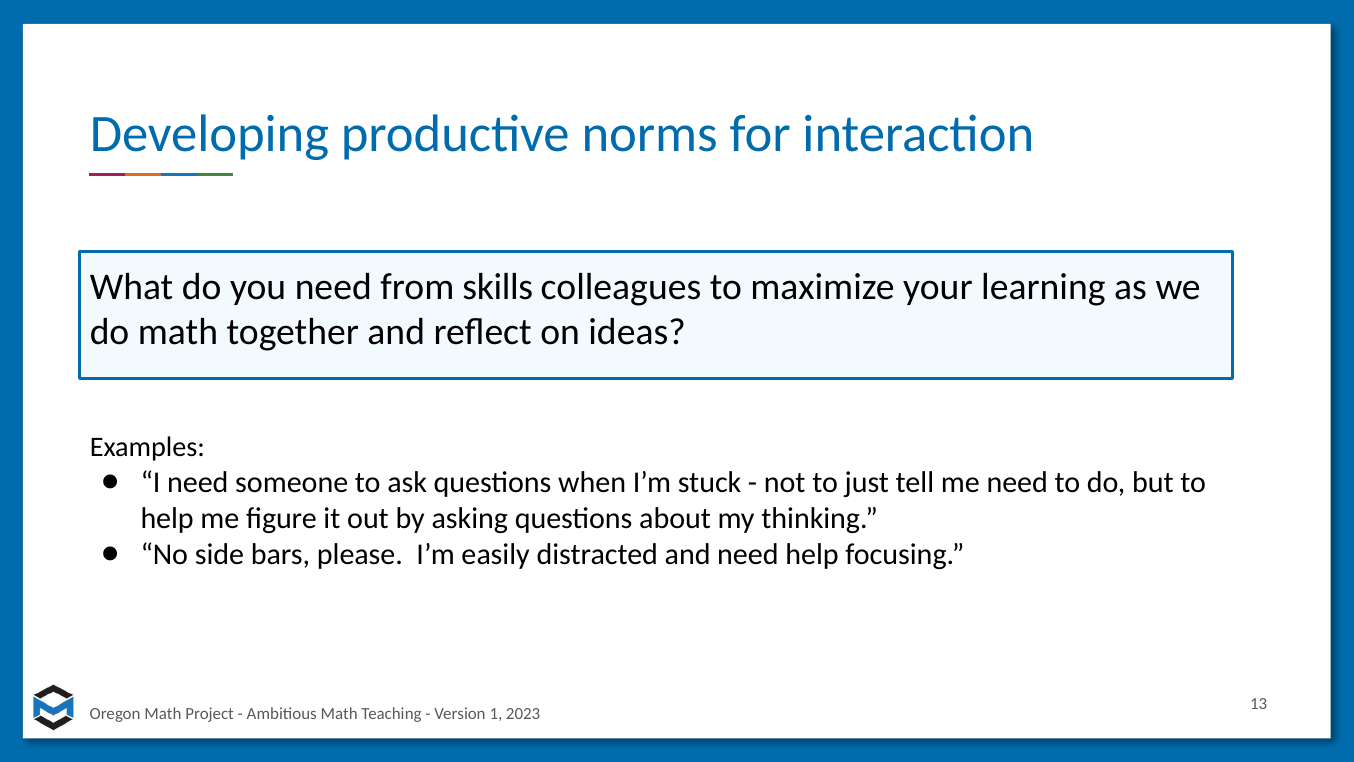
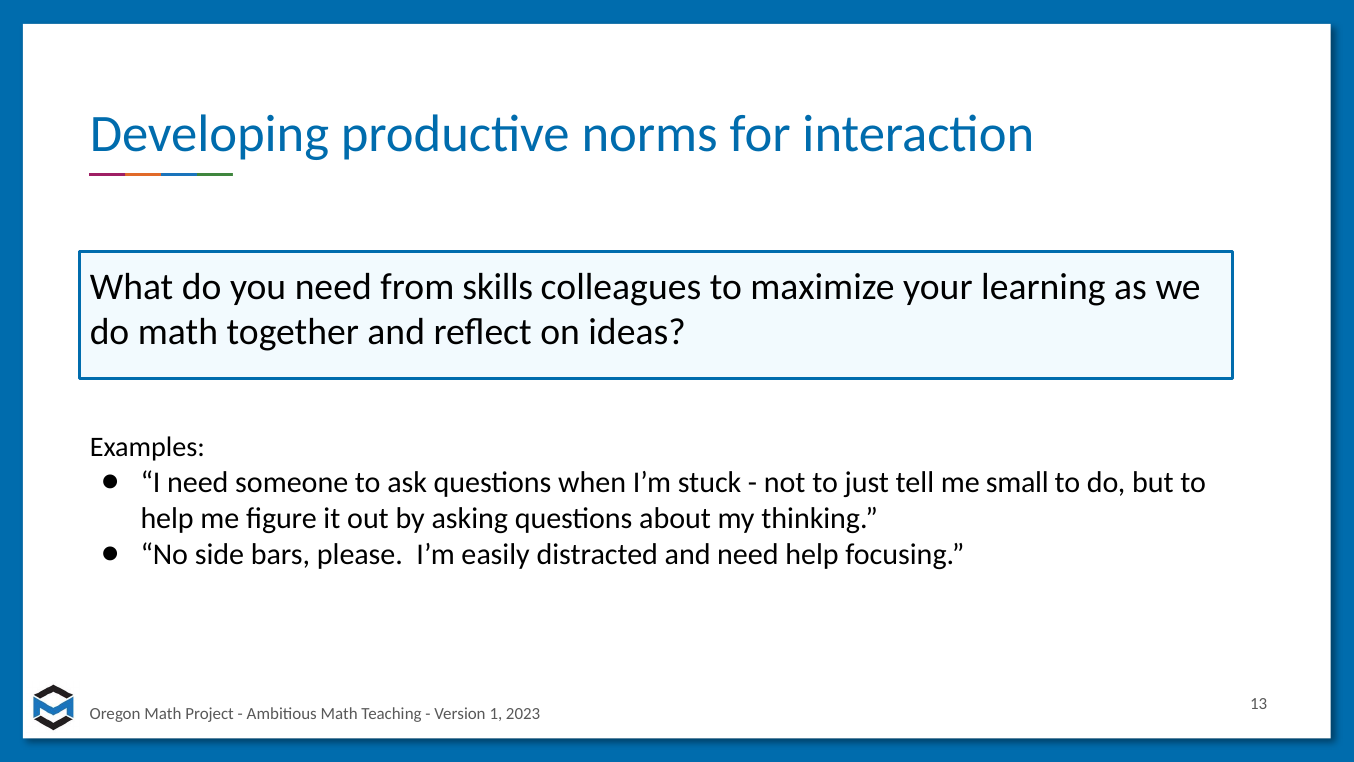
me need: need -> small (1017, 482)
